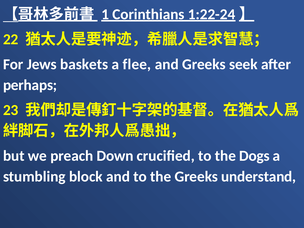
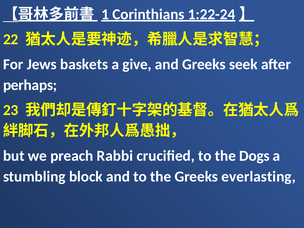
flee: flee -> give (137, 64)
Down: Down -> Rabbi (115, 156)
understand: understand -> everlasting (259, 177)
